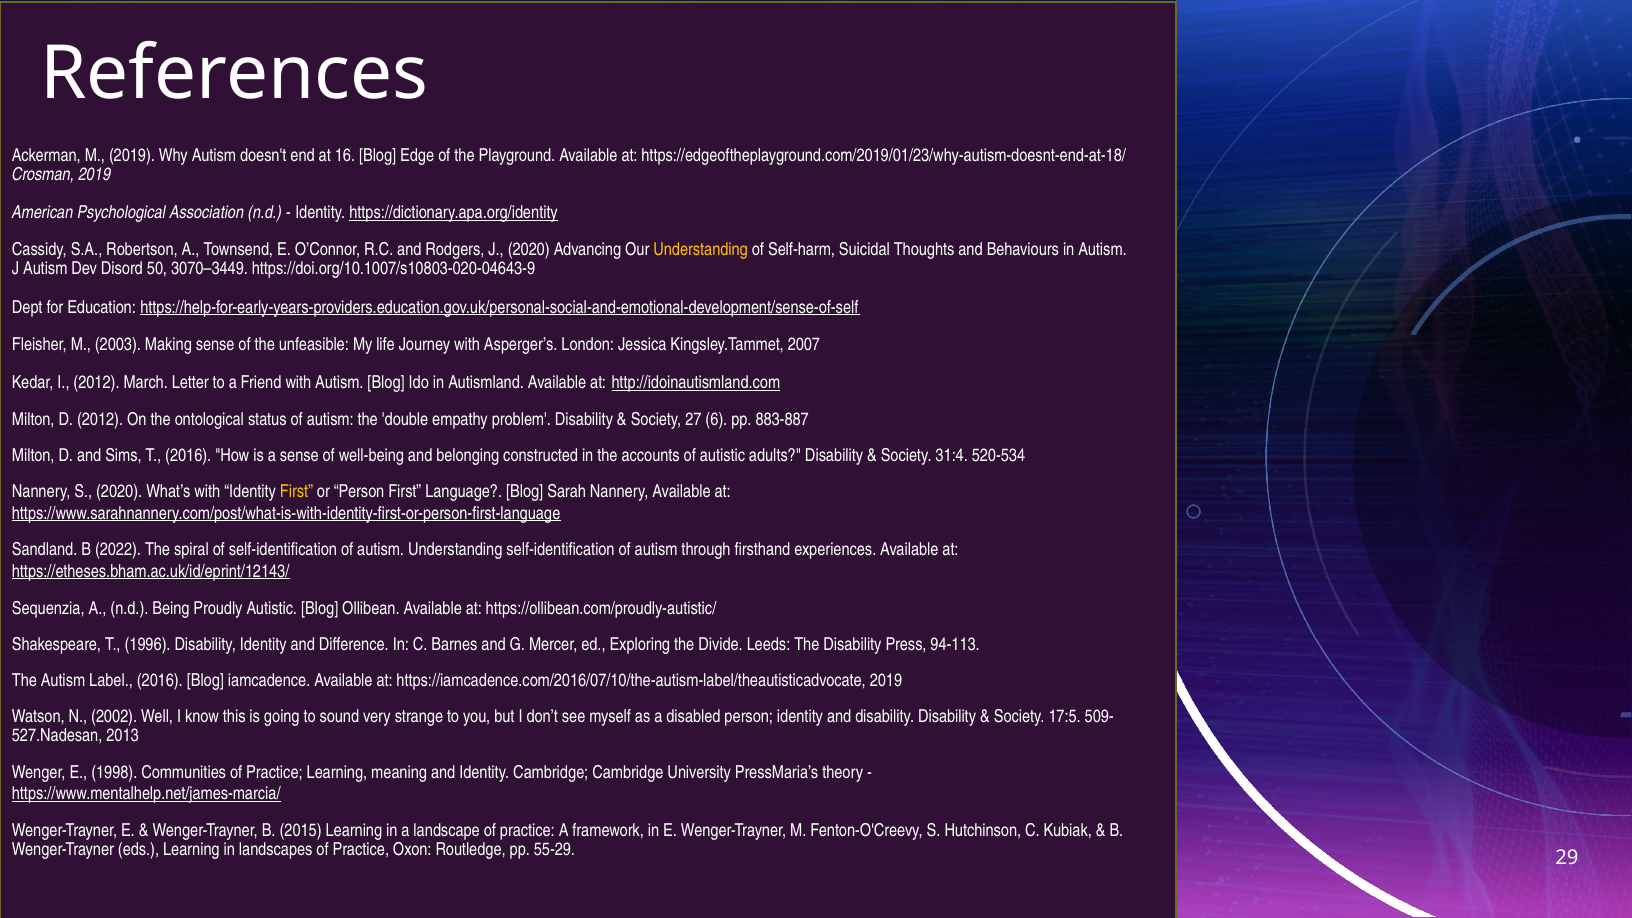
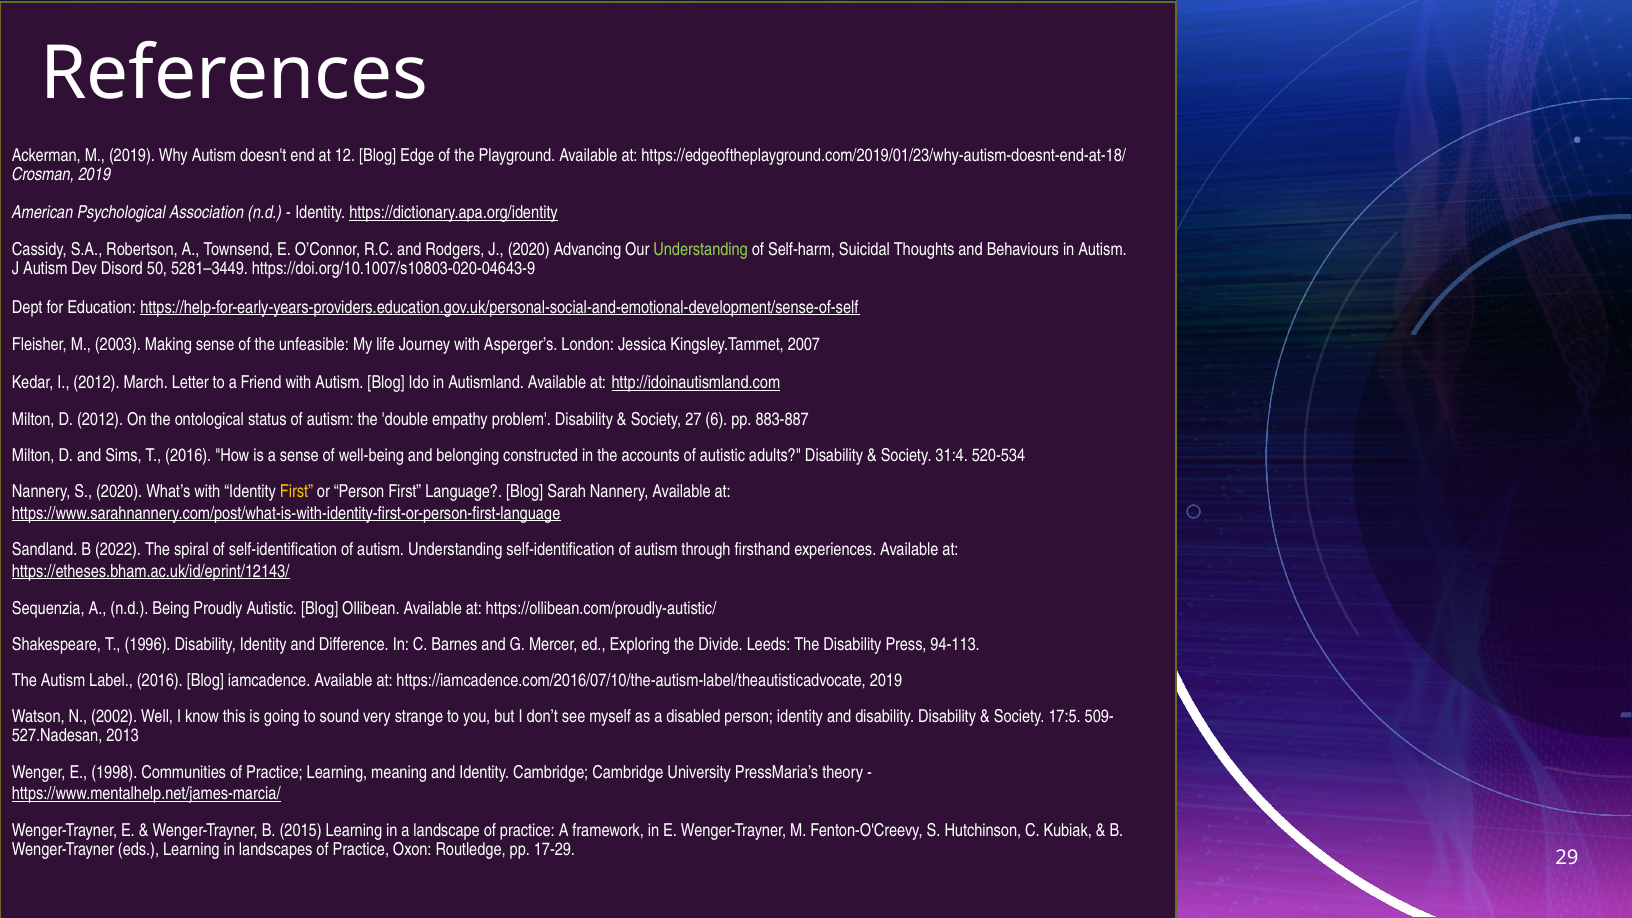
16: 16 -> 12 (345, 155)
Understanding colour: yellow -> light green (701, 250)
3070–3449: 3070–3449 -> 5281–3449 (210, 269)
55-29: 55-29 -> 17-29 (554, 850)
